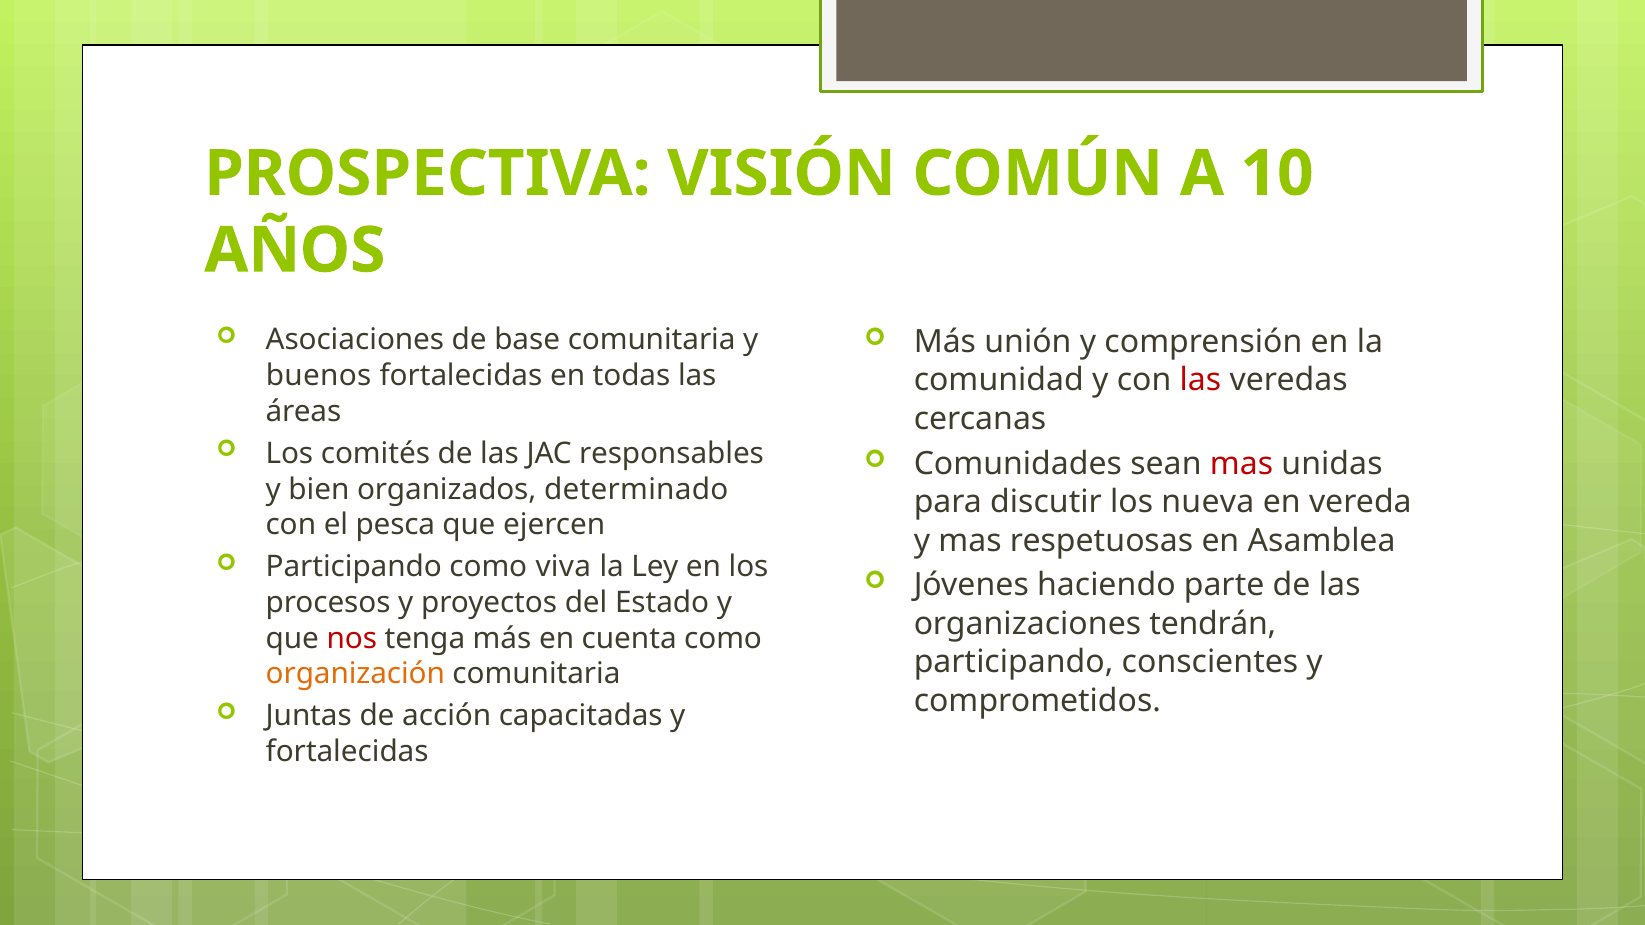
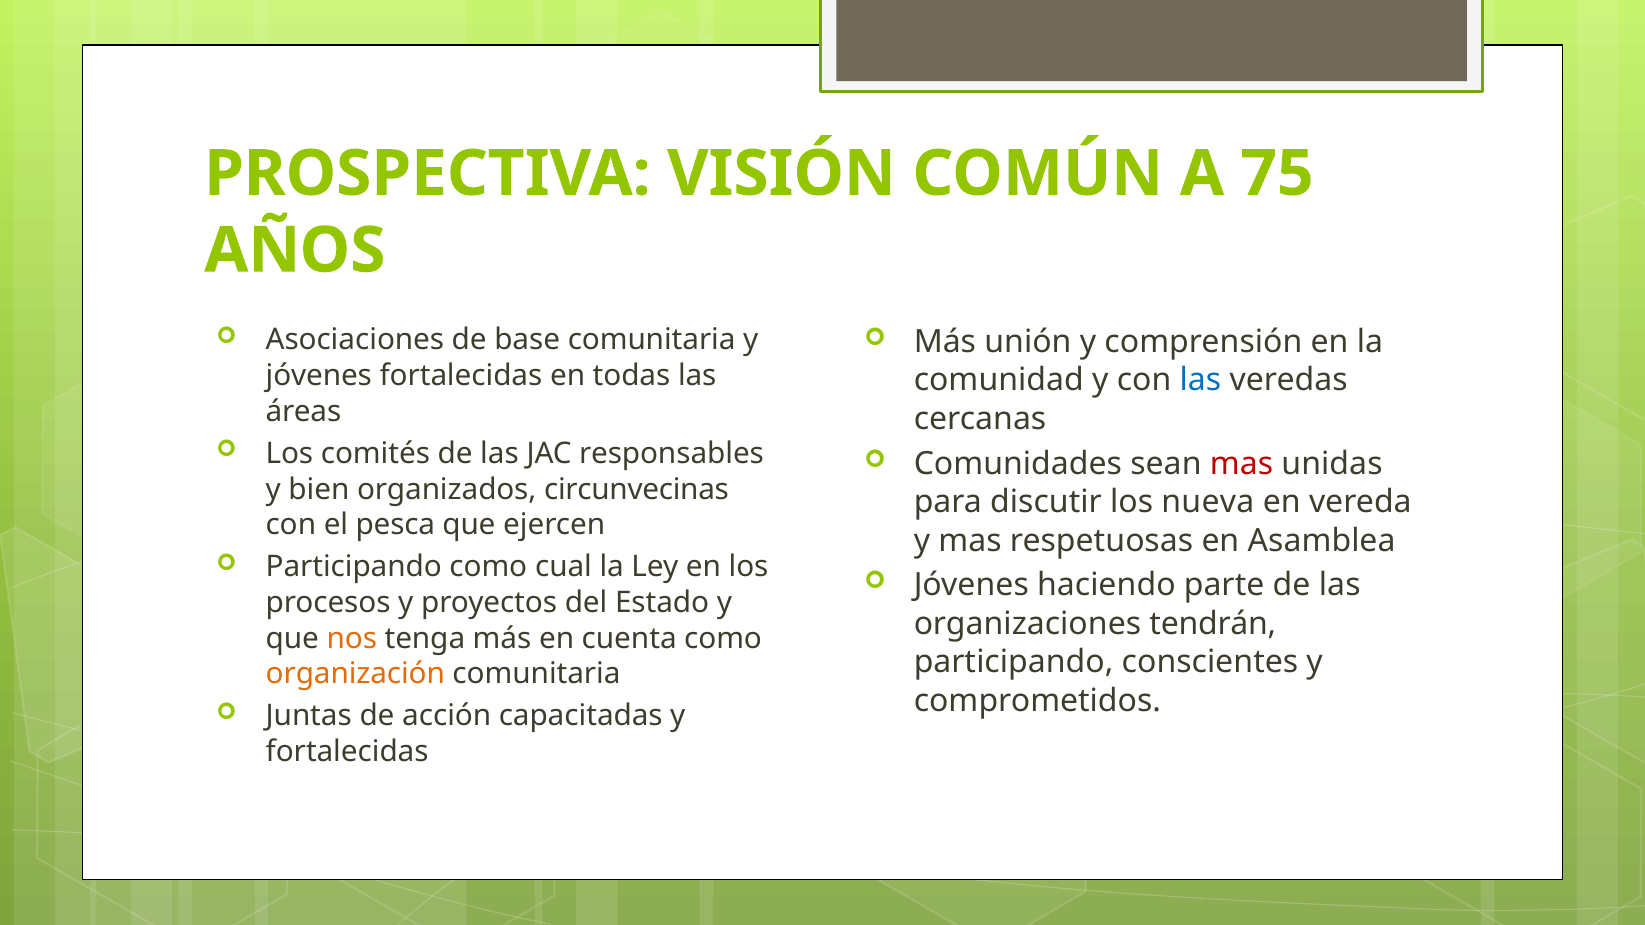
10: 10 -> 75 (1277, 174)
buenos: buenos -> jóvenes (319, 376)
las colour: red -> blue (1200, 380)
determinado: determinado -> circunvecinas (637, 489)
viva: viva -> cual (563, 567)
nos colour: red -> orange (352, 639)
